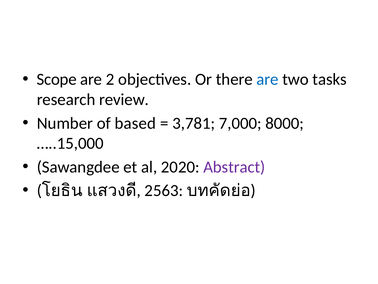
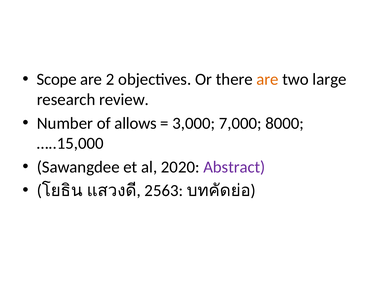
are colour: blue -> orange (268, 79)
tasks: tasks -> large (330, 79)
based: based -> allows (136, 123)
3,781: 3,781 -> 3,000 (194, 123)
